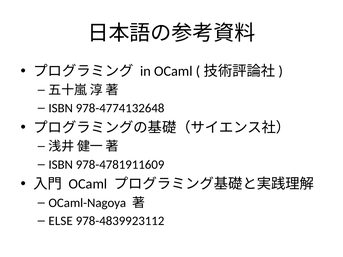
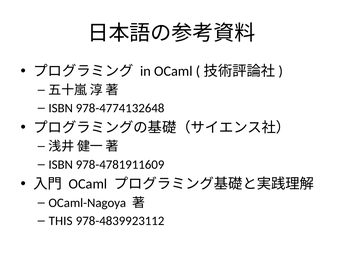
ELSE: ELSE -> THIS (61, 221)
